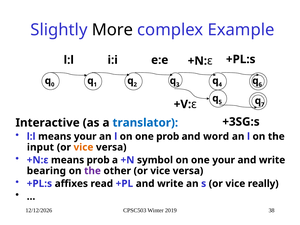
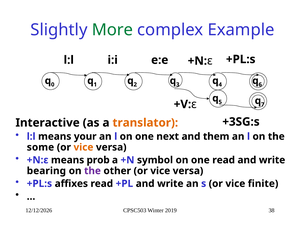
More colour: black -> green (112, 30)
translator colour: blue -> orange (145, 123)
one prob: prob -> next (168, 136)
word: word -> them (216, 136)
input: input -> some (40, 147)
one your: your -> read (224, 160)
really: really -> finite (263, 184)
